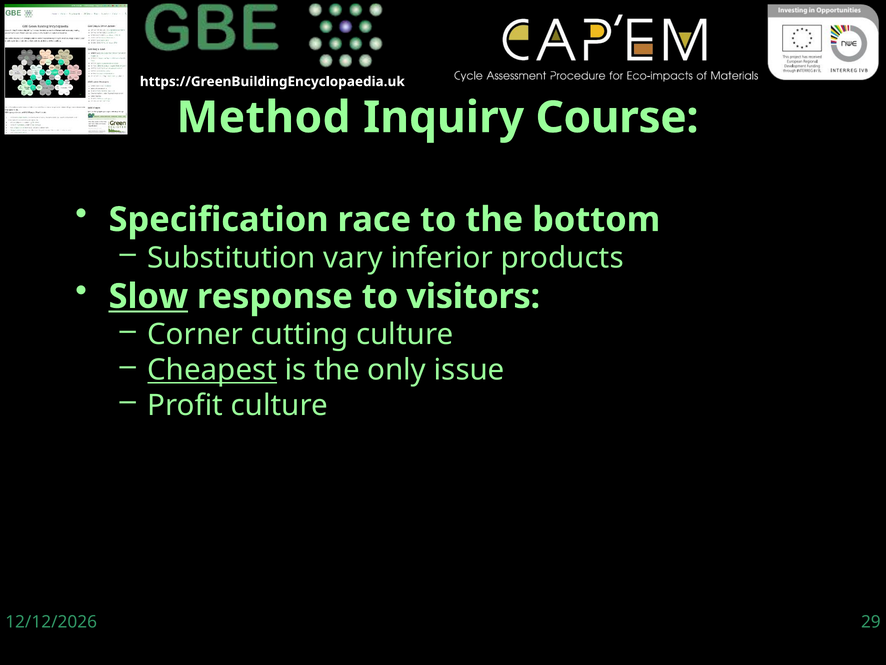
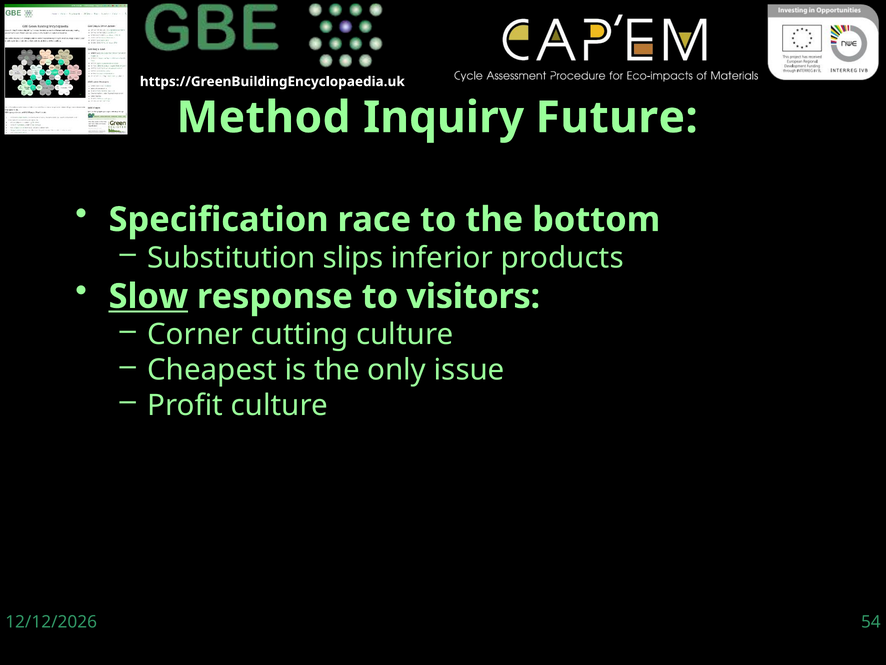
Course: Course -> Future (617, 118)
vary: vary -> slips (353, 258)
Cheapest underline: present -> none (212, 370)
29: 29 -> 54 (871, 621)
